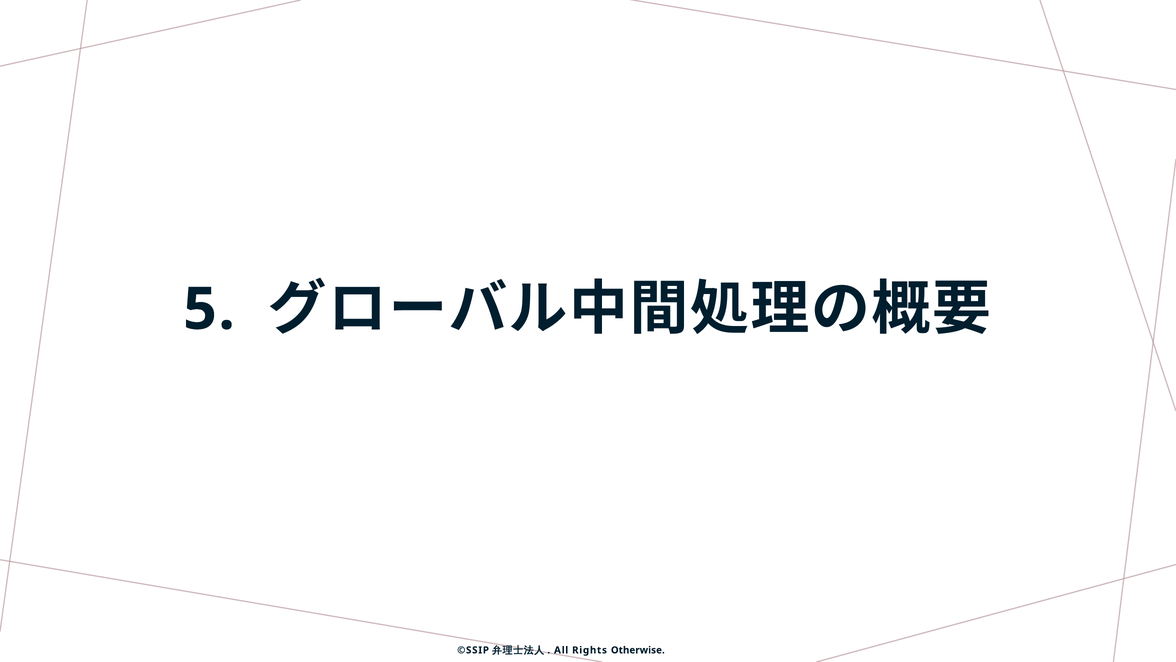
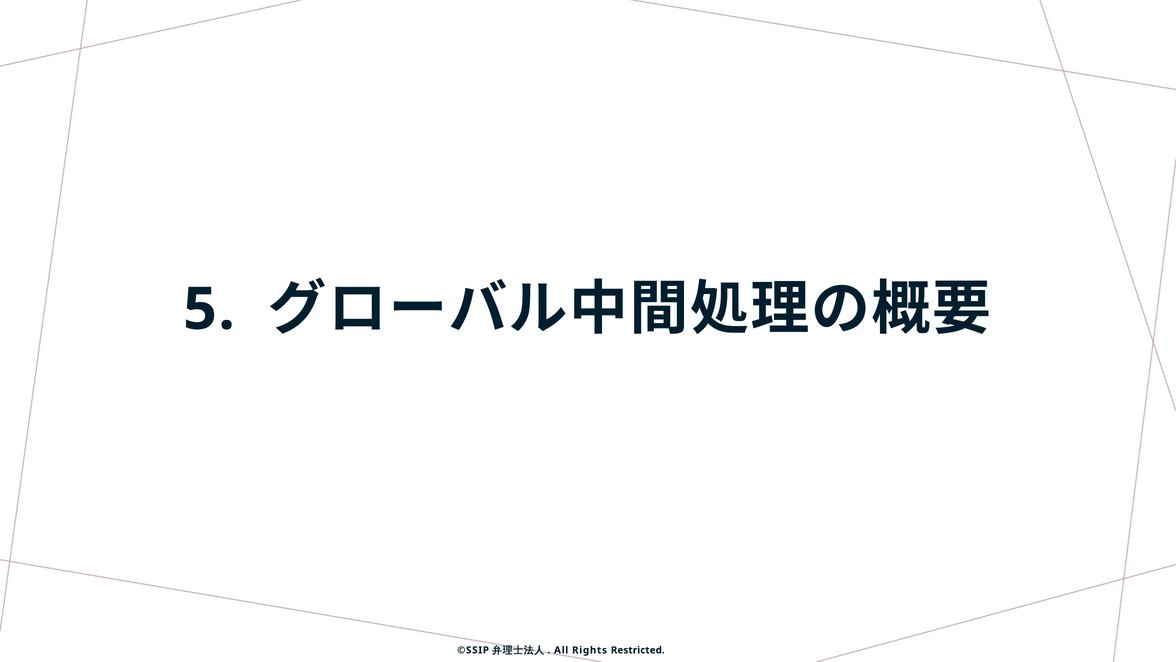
Otherwise: Otherwise -> Restricted (638, 650)
